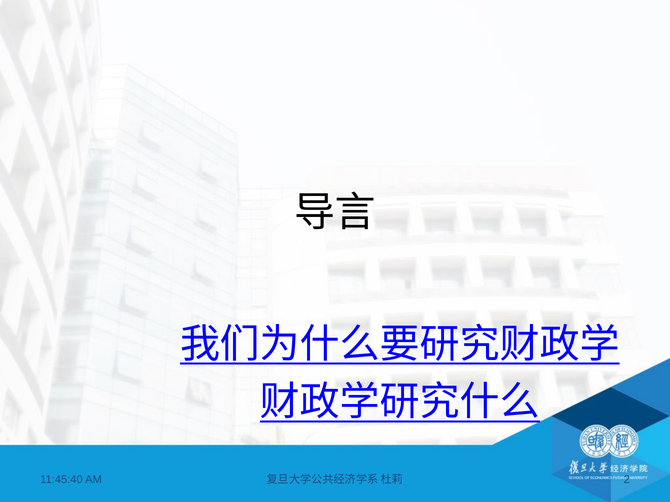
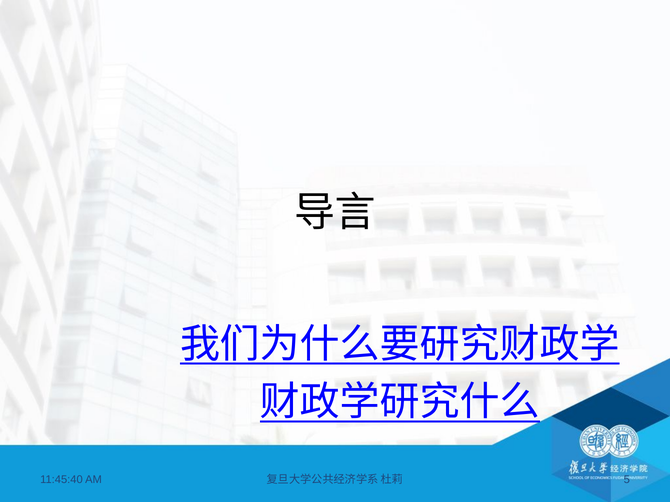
2: 2 -> 5 (627, 480)
